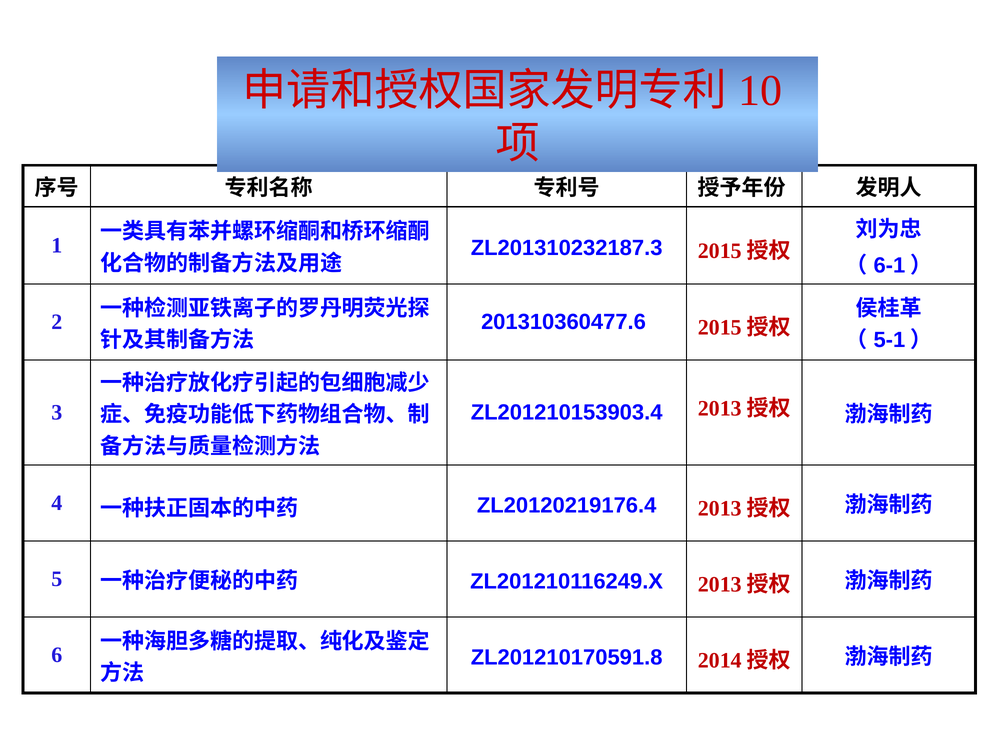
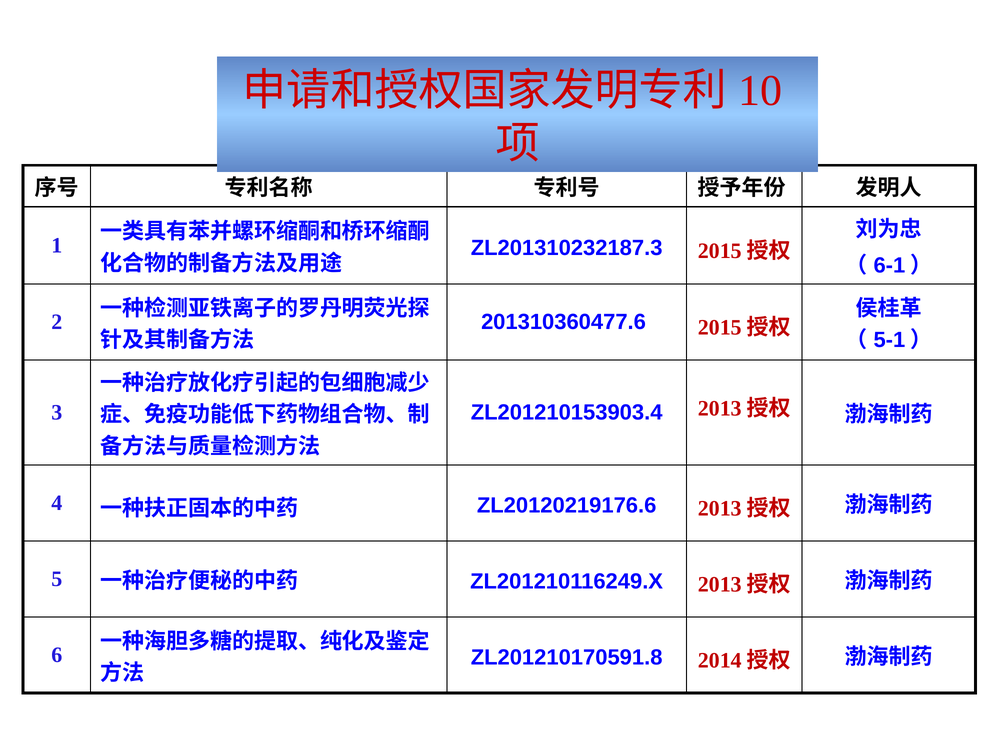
ZL20120219176.4: ZL20120219176.4 -> ZL20120219176.6 (567, 506)
